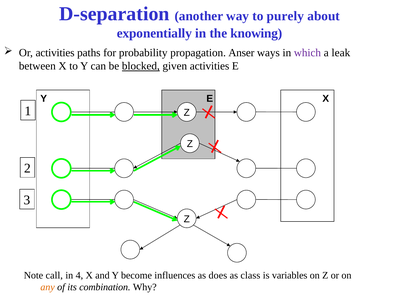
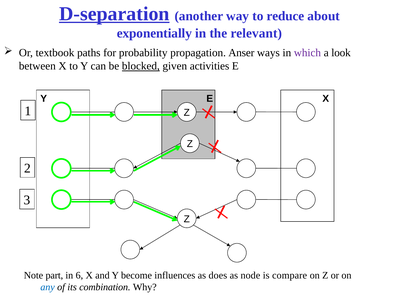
D-separation underline: none -> present (114, 14)
purely: purely -> reduce (285, 16)
knowing: knowing -> relevant (256, 33)
Or activities: activities -> textbook (55, 53)
leak: leak -> look (341, 53)
call: call -> part (54, 276)
4: 4 -> 6 (79, 276)
class: class -> node (250, 276)
variables: variables -> compare (290, 276)
any colour: orange -> blue (48, 288)
